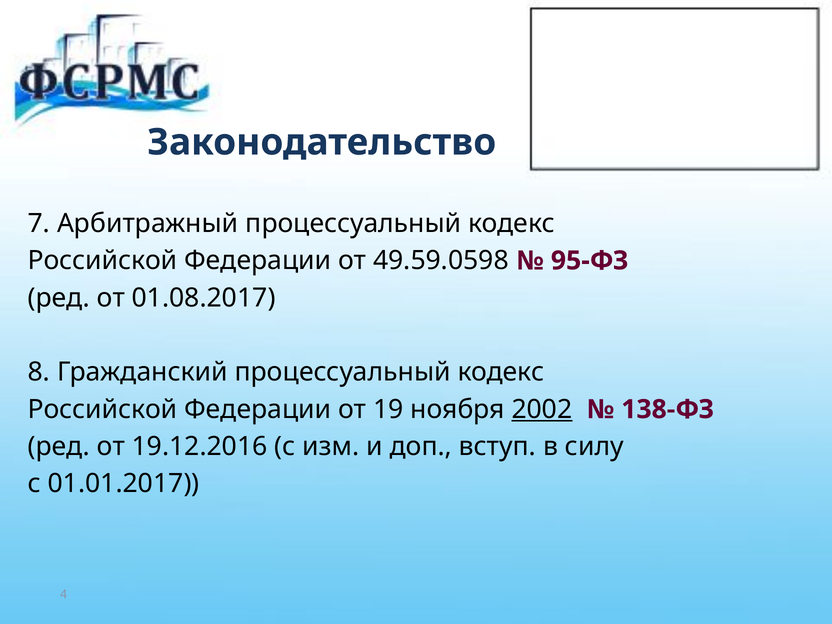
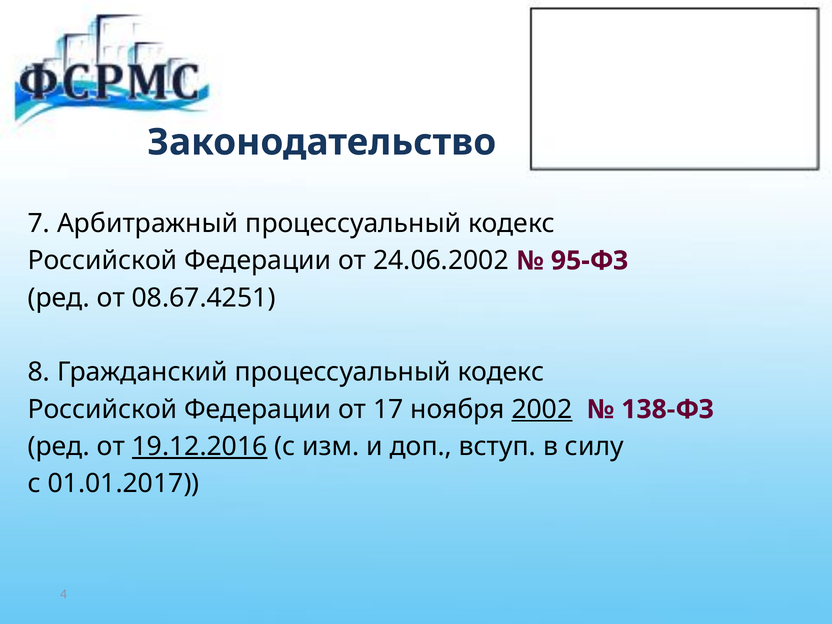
49.59.0598: 49.59.0598 -> 24.06.2002 (441, 261)
01.08.2017: 01.08.2017 -> 08.67.4251 (204, 298)
19: 19 -> 17 (388, 409)
19.12.2016 underline: none -> present (200, 447)
